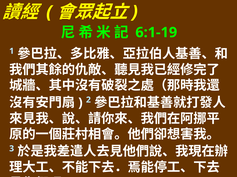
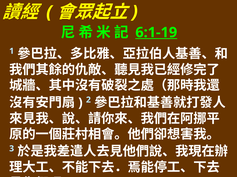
6:1-19 underline: none -> present (156, 33)
